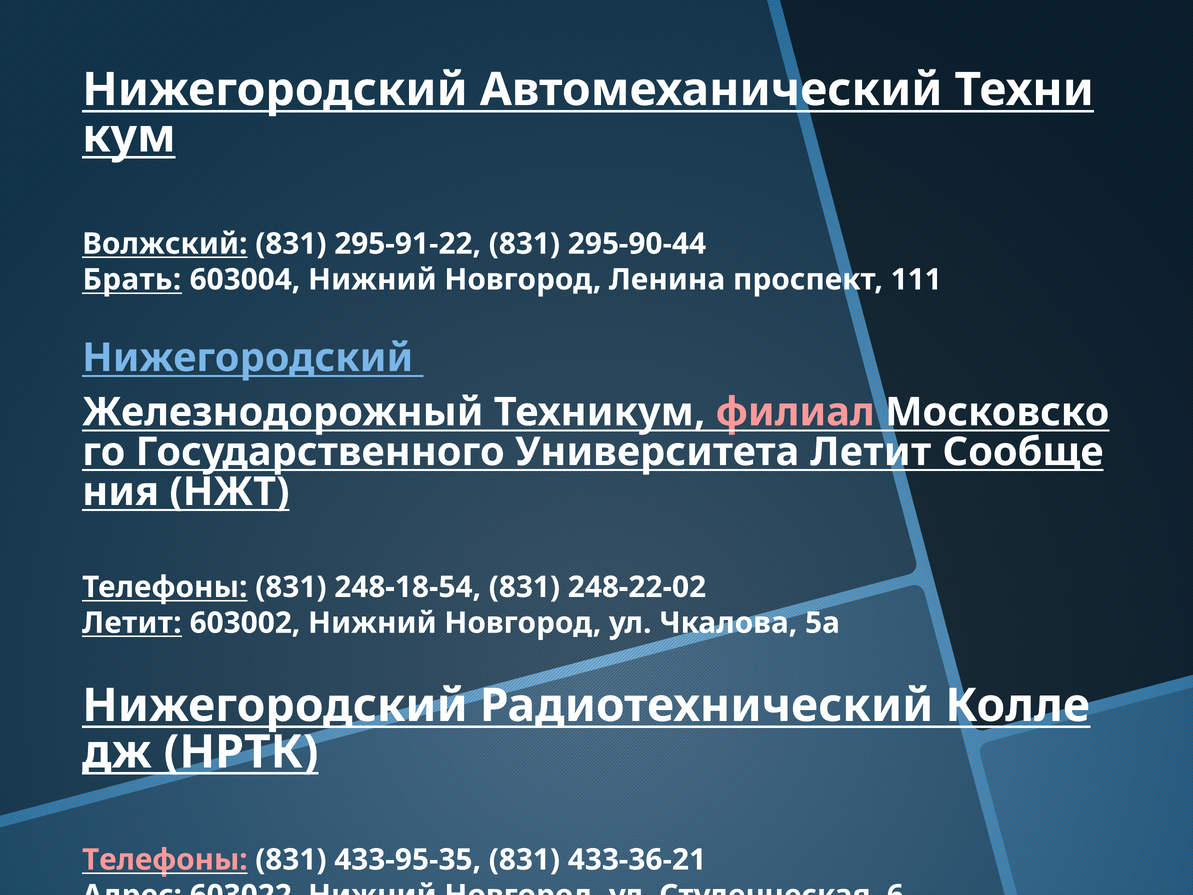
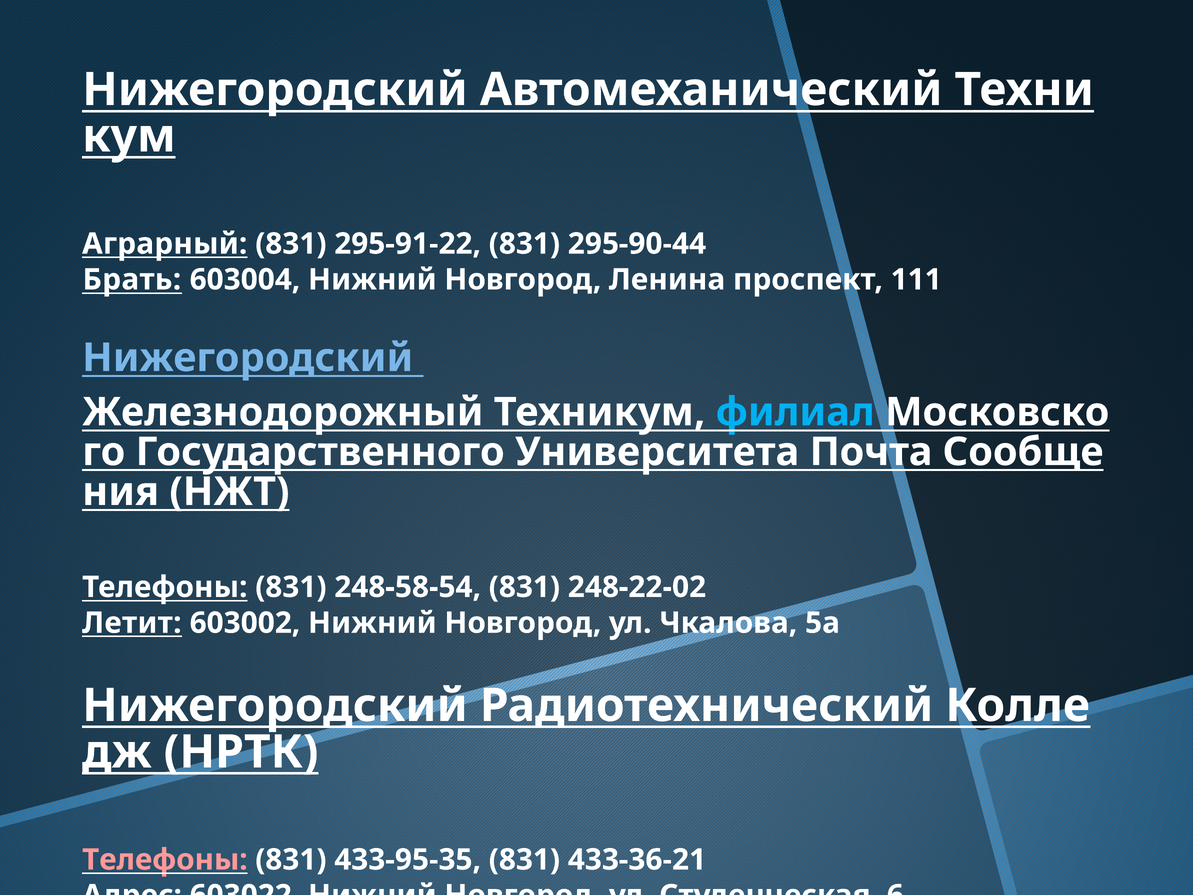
Волжский: Волжский -> Аграрный (165, 244)
филиал colour: pink -> light blue (795, 412)
Университета Летит: Летит -> Почта (871, 452)
248-18-54: 248-18-54 -> 248-58-54 (408, 587)
